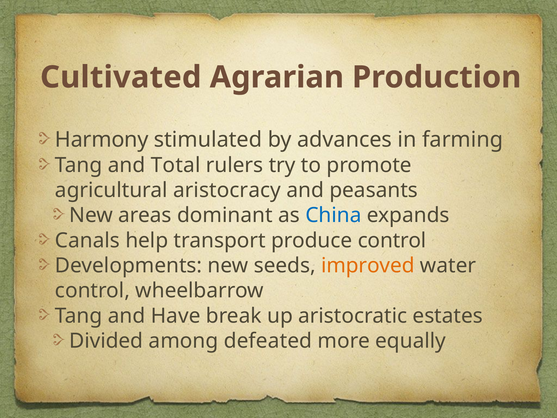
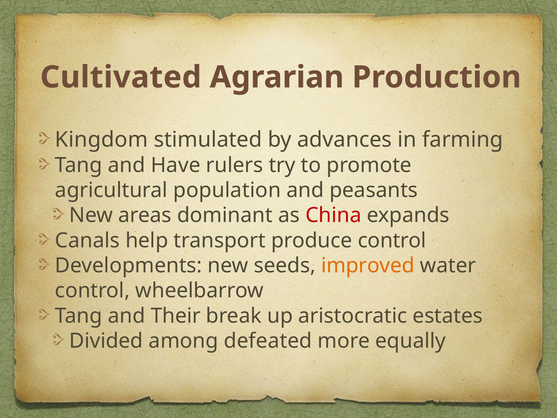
Harmony: Harmony -> Kingdom (102, 140)
Total: Total -> Have (176, 165)
aristocracy: aristocracy -> population (227, 190)
China colour: blue -> red (333, 215)
Have: Have -> Their (176, 316)
